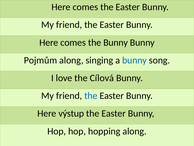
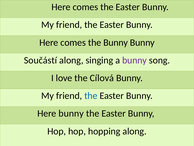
Pojmům: Pojmům -> Součástí (40, 60)
bunny colour: blue -> purple (134, 60)
Here výstup: výstup -> bunny (71, 113)
